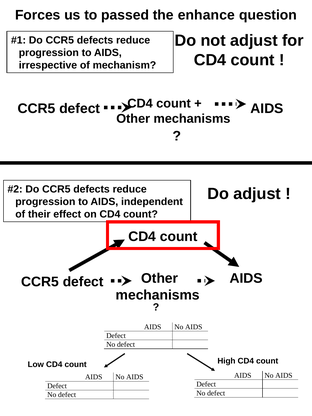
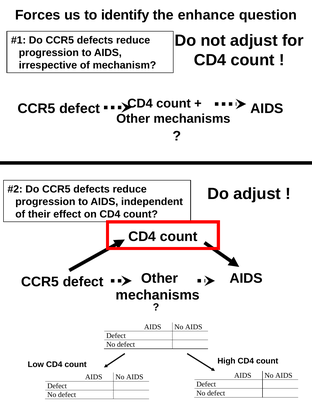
passed: passed -> identify (125, 15)
